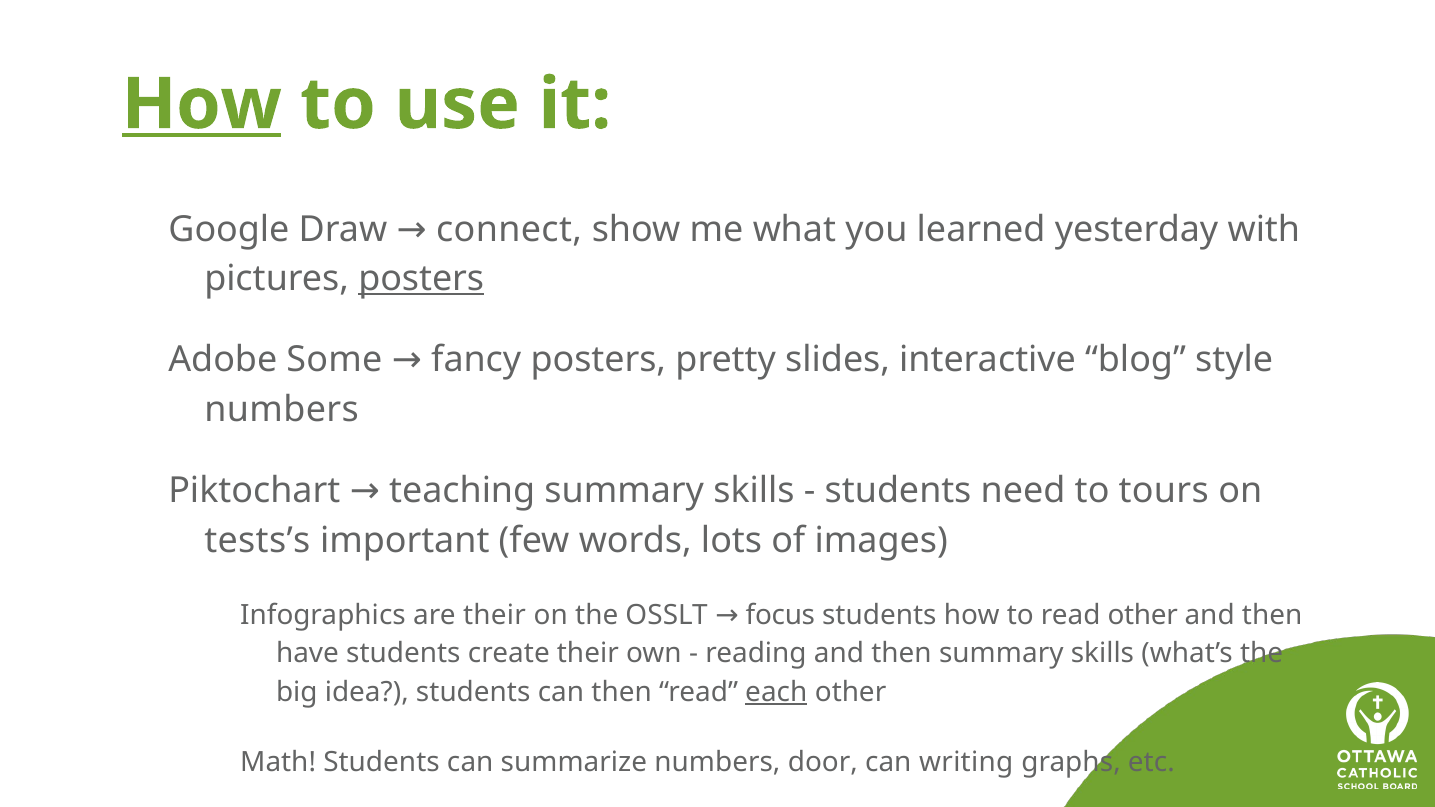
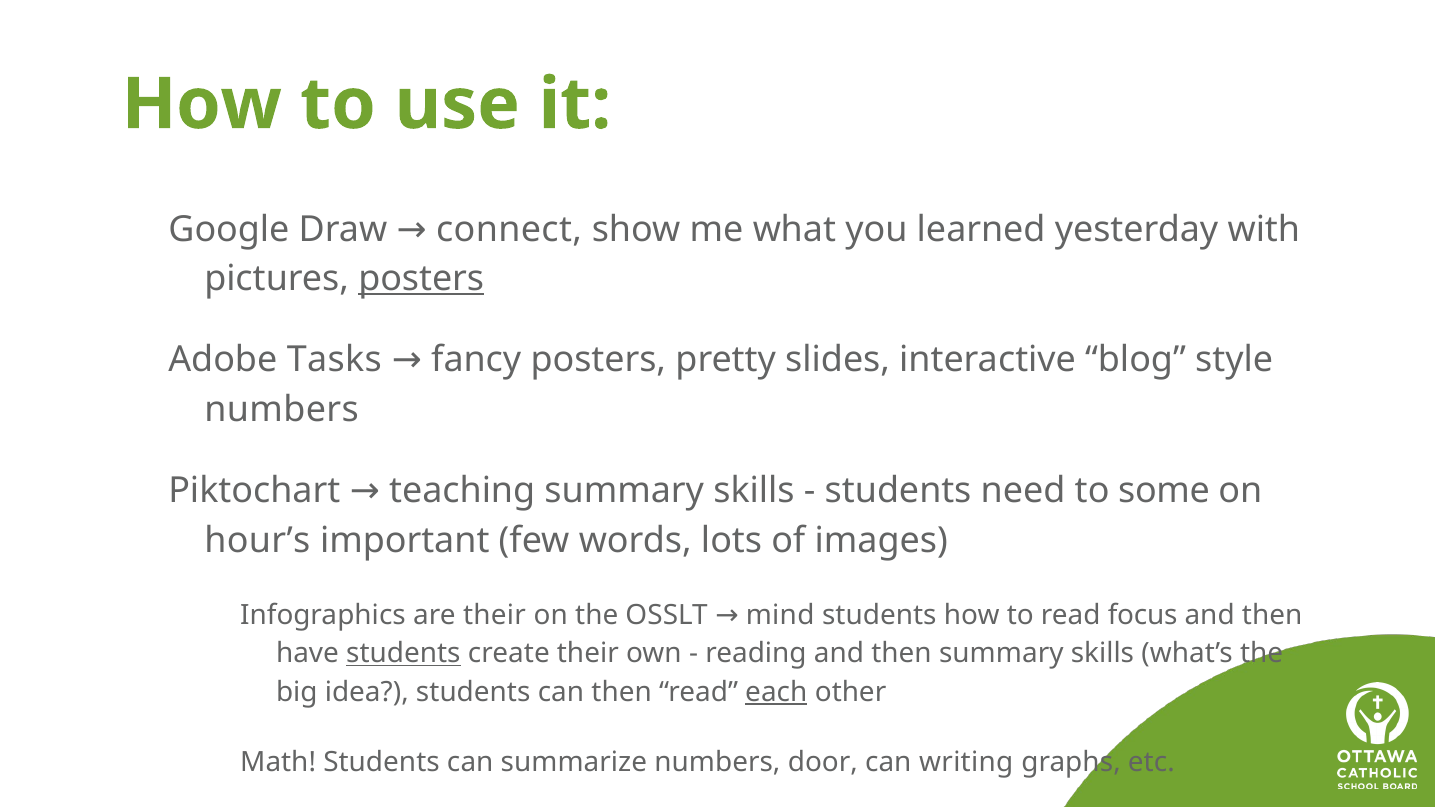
How underline: present -> none (202, 104)
Some: Some -> Tasks (334, 360)
tours: tours -> some (1164, 491)
tests’s: tests’s -> hour’s (257, 541)
focus: focus -> mind (780, 615)
read other: other -> focus (1143, 615)
students underline: none -> present (403, 654)
